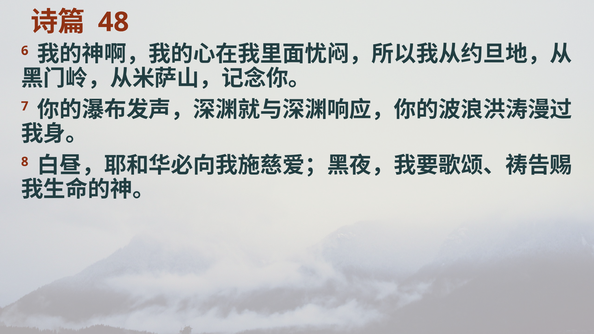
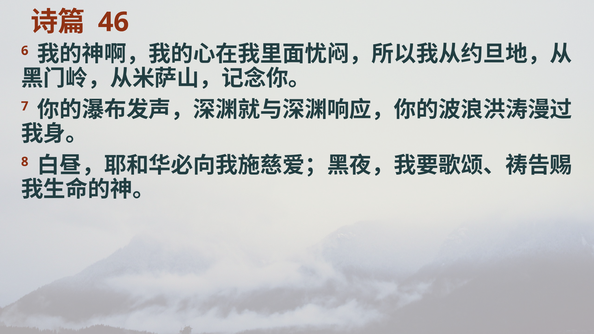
48: 48 -> 46 (113, 22)
